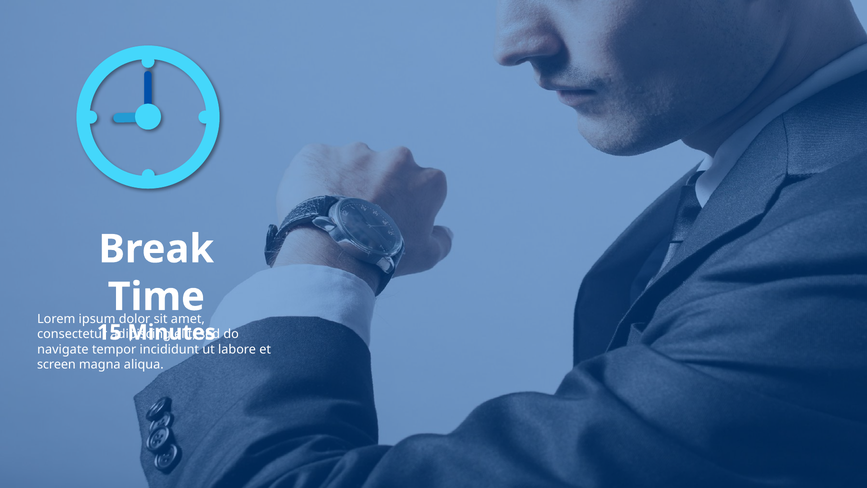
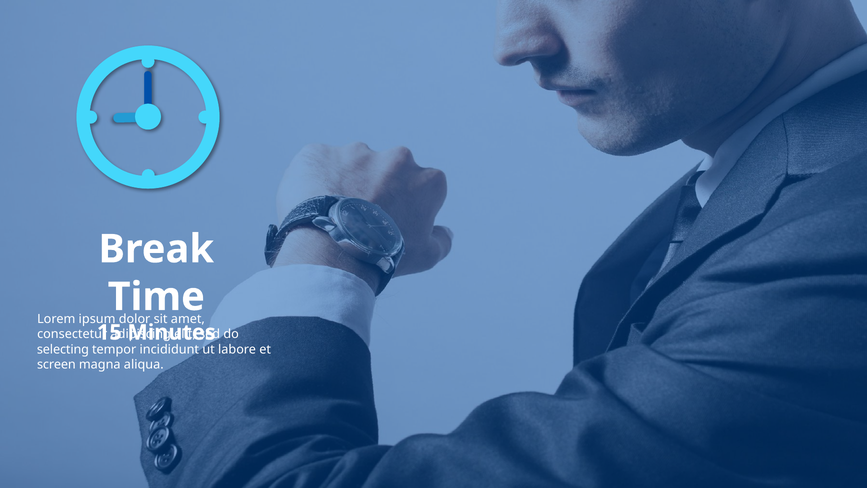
navigate: navigate -> selecting (63, 349)
